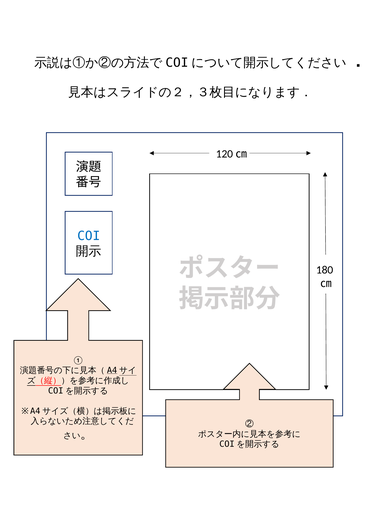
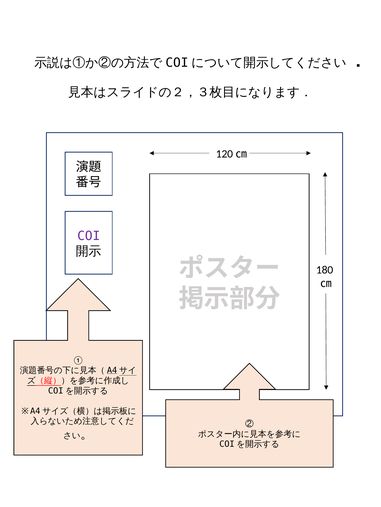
COI colour: blue -> purple (89, 237)
